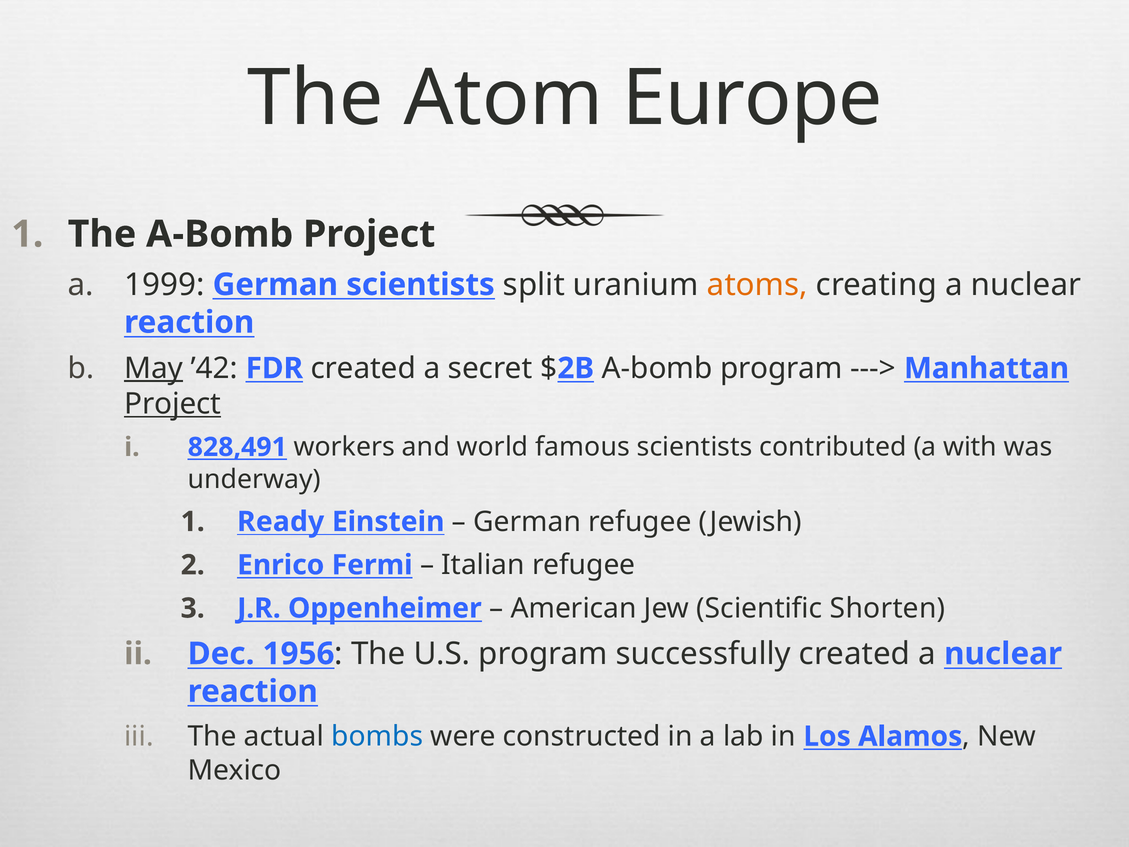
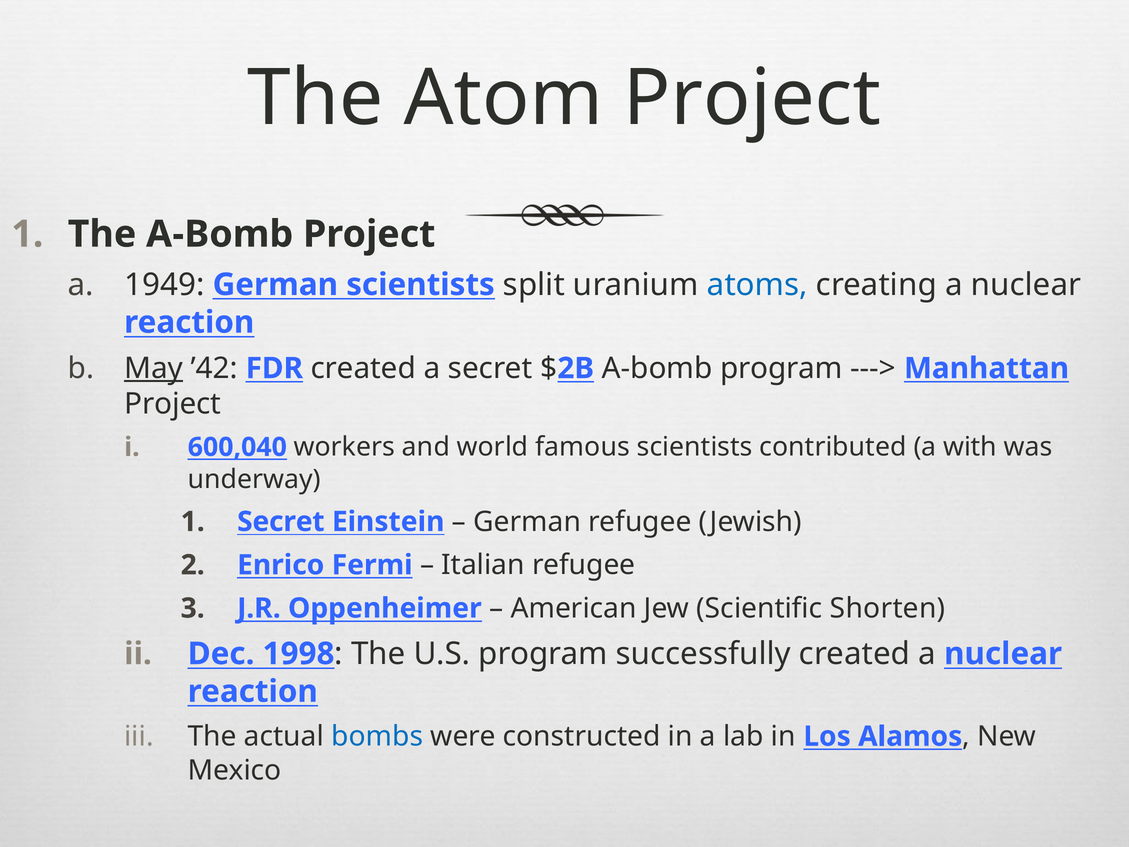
Atom Europe: Europe -> Project (752, 98)
1999: 1999 -> 1949 (164, 285)
atoms colour: orange -> blue (757, 285)
Project underline: present -> none (173, 404)
828,491: 828,491 -> 600,040 (237, 447)
Ready: Ready -> Secret (281, 522)
1956: 1956 -> 1998 (299, 654)
